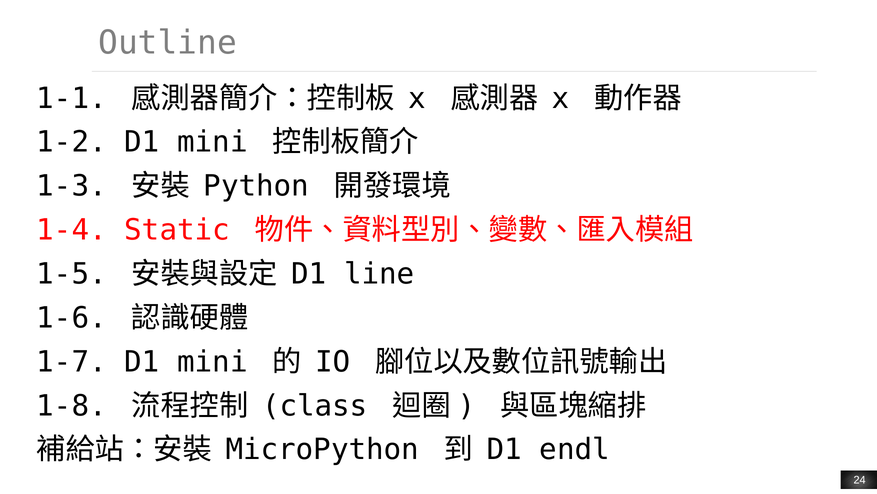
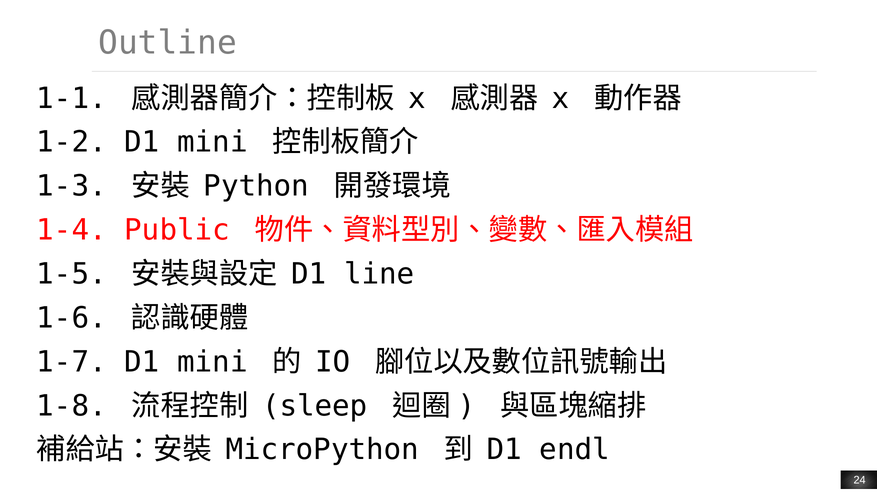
Static: Static -> Public (177, 230)
class: class -> sleep (315, 405)
